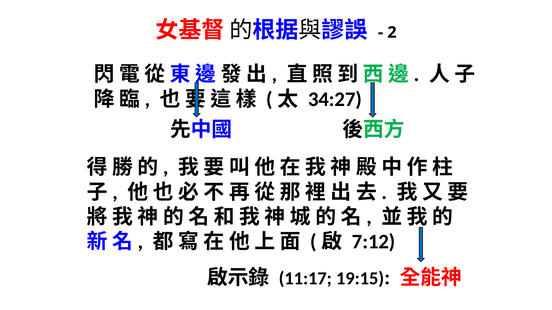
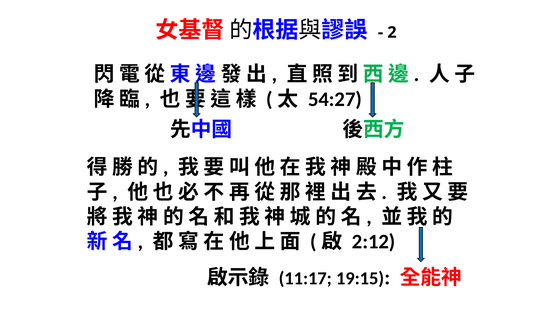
34:27: 34:27 -> 54:27 (335, 99)
7:12: 7:12 -> 2:12 (374, 242)
